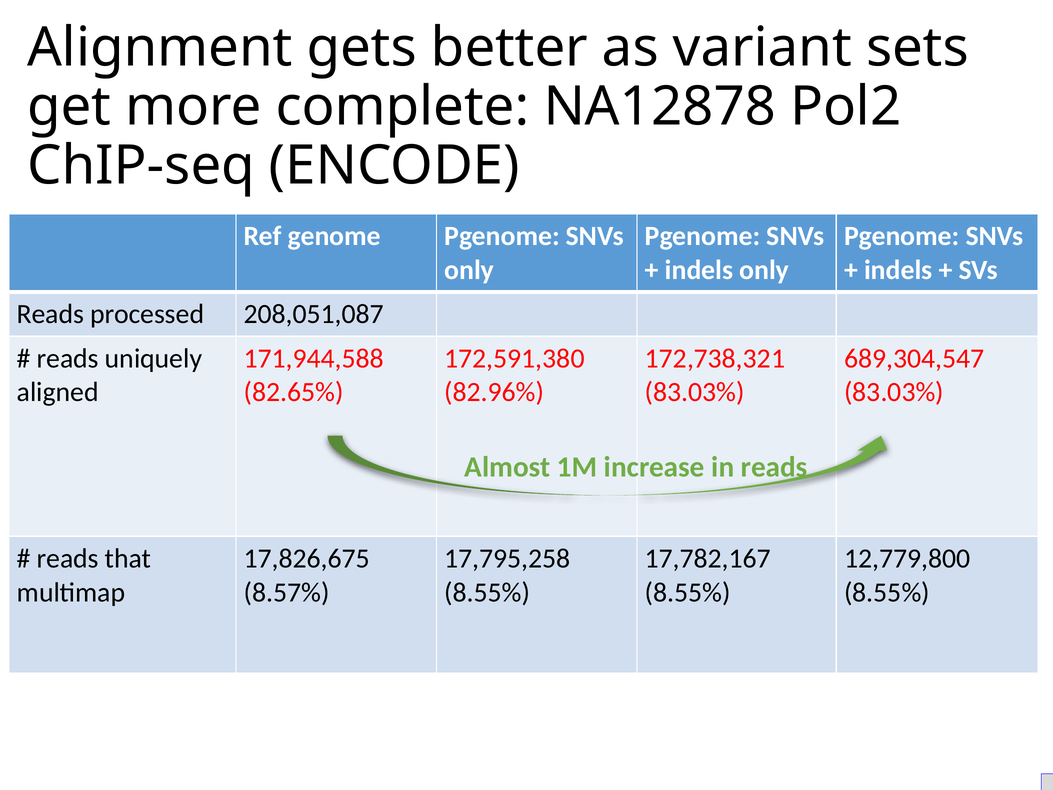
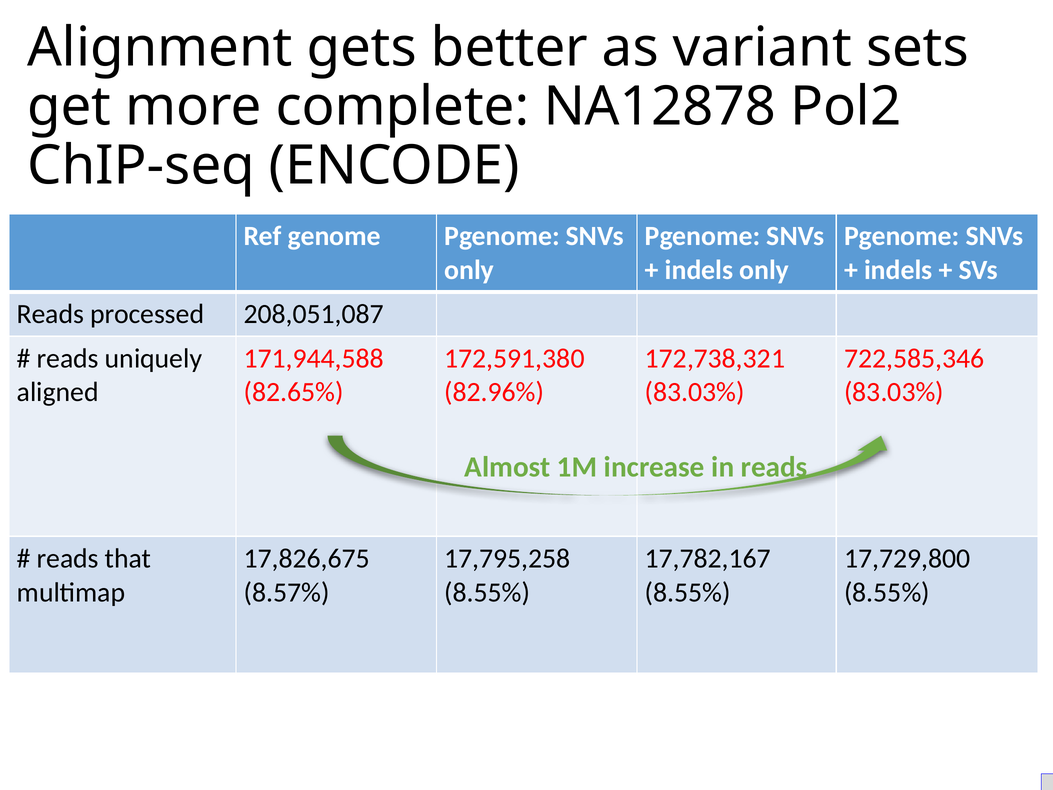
689,304,547: 689,304,547 -> 722,585,346 (914, 358)
12,779,800: 12,779,800 -> 17,729,800 (907, 559)
